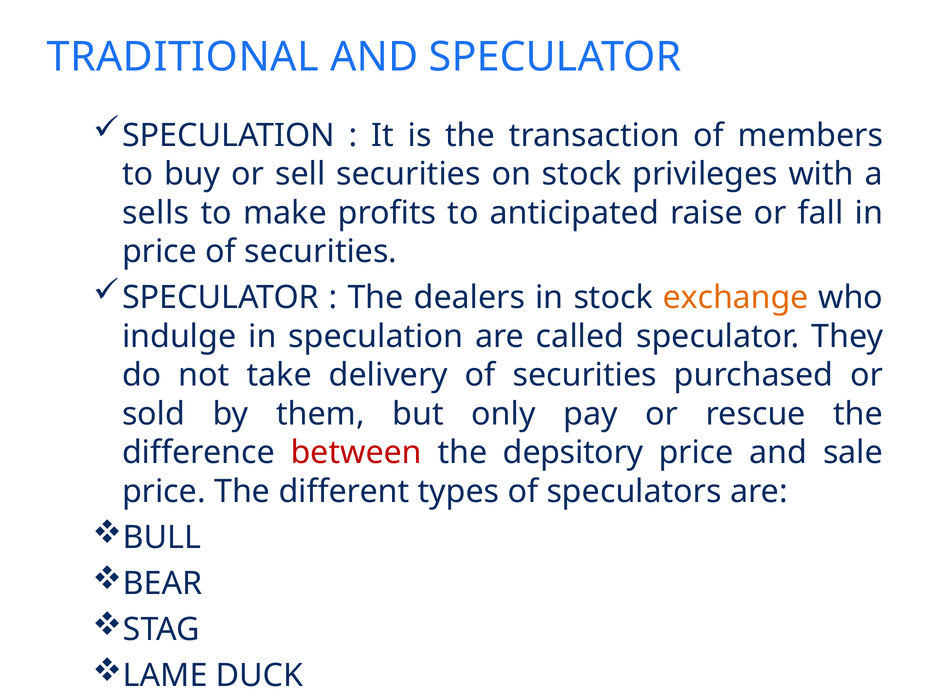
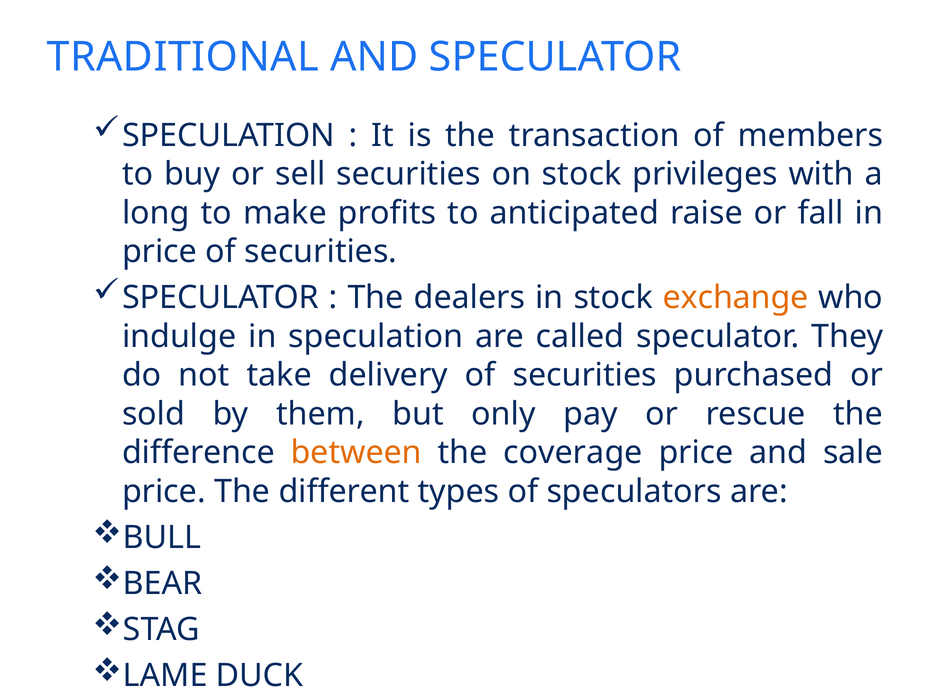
sells: sells -> long (156, 213)
between colour: red -> orange (356, 452)
depsitory: depsitory -> coverage (573, 452)
